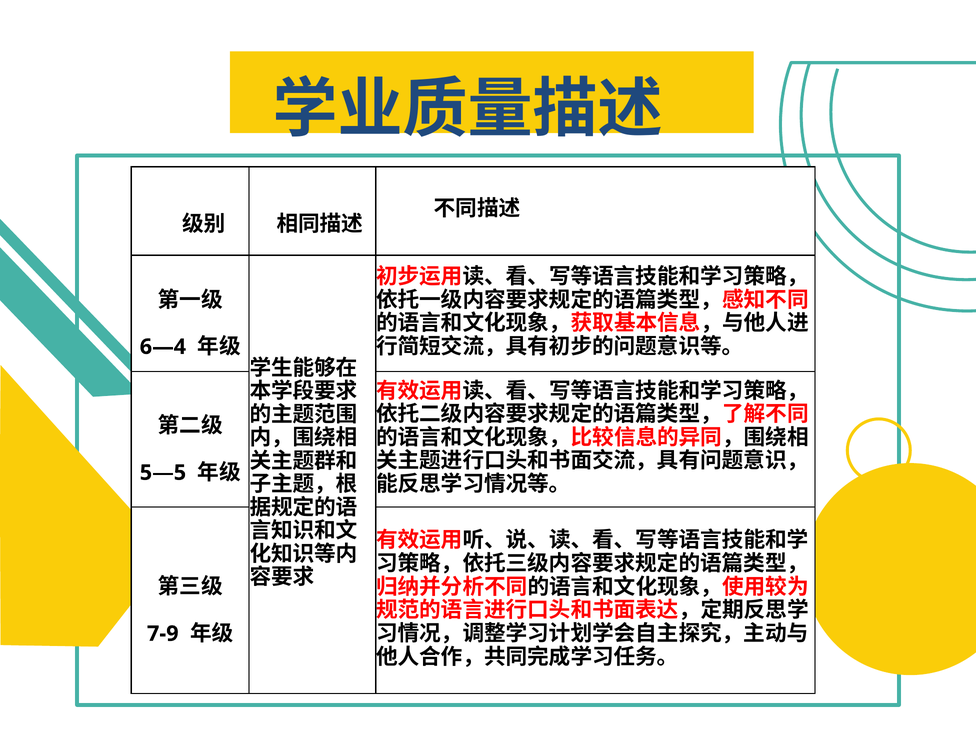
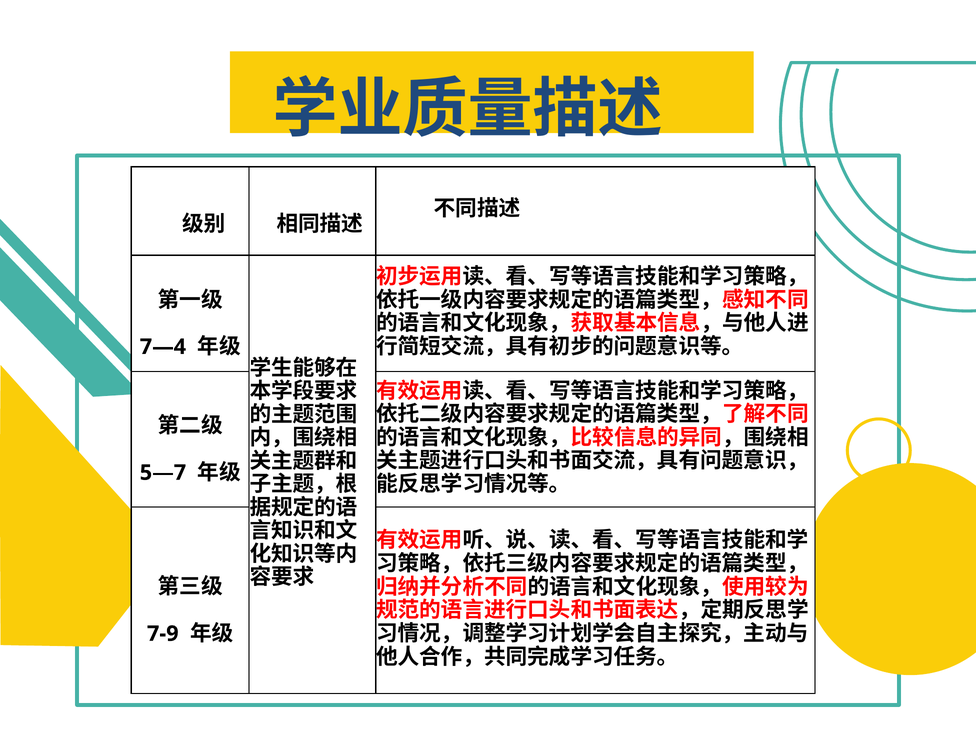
6—4: 6—4 -> 7—4 (163, 347)
5—5: 5—5 -> 5—7 (163, 473)
